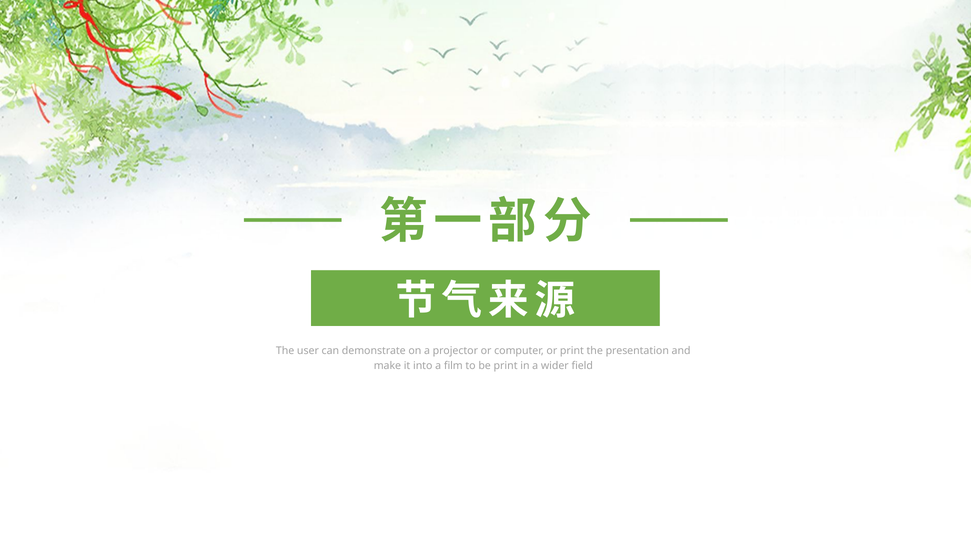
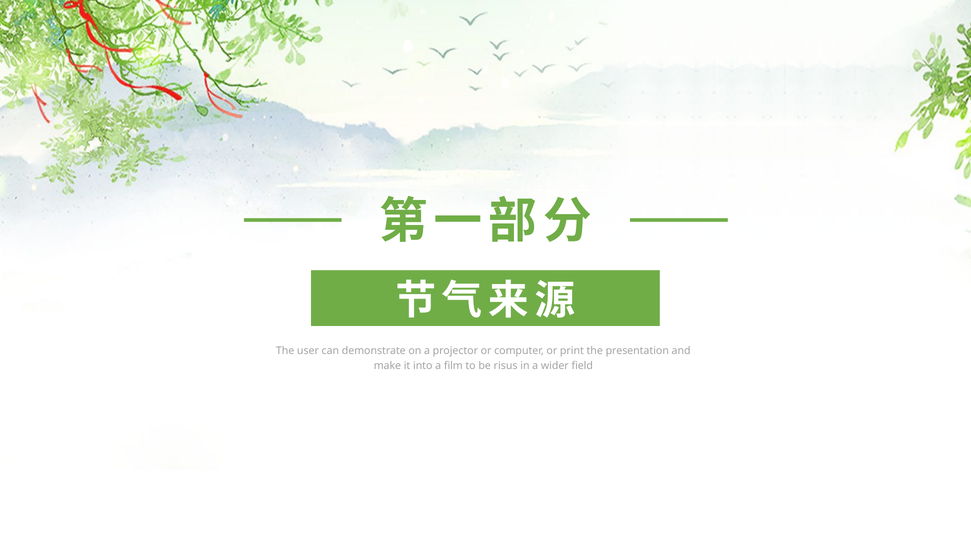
be print: print -> risus (506, 366)
